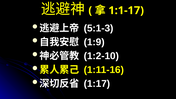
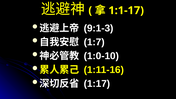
5:1-3: 5:1-3 -> 9:1-3 (99, 28)
1:9: 1:9 -> 1:7 (94, 42)
1:2-10: 1:2-10 -> 1:0-10 (101, 56)
